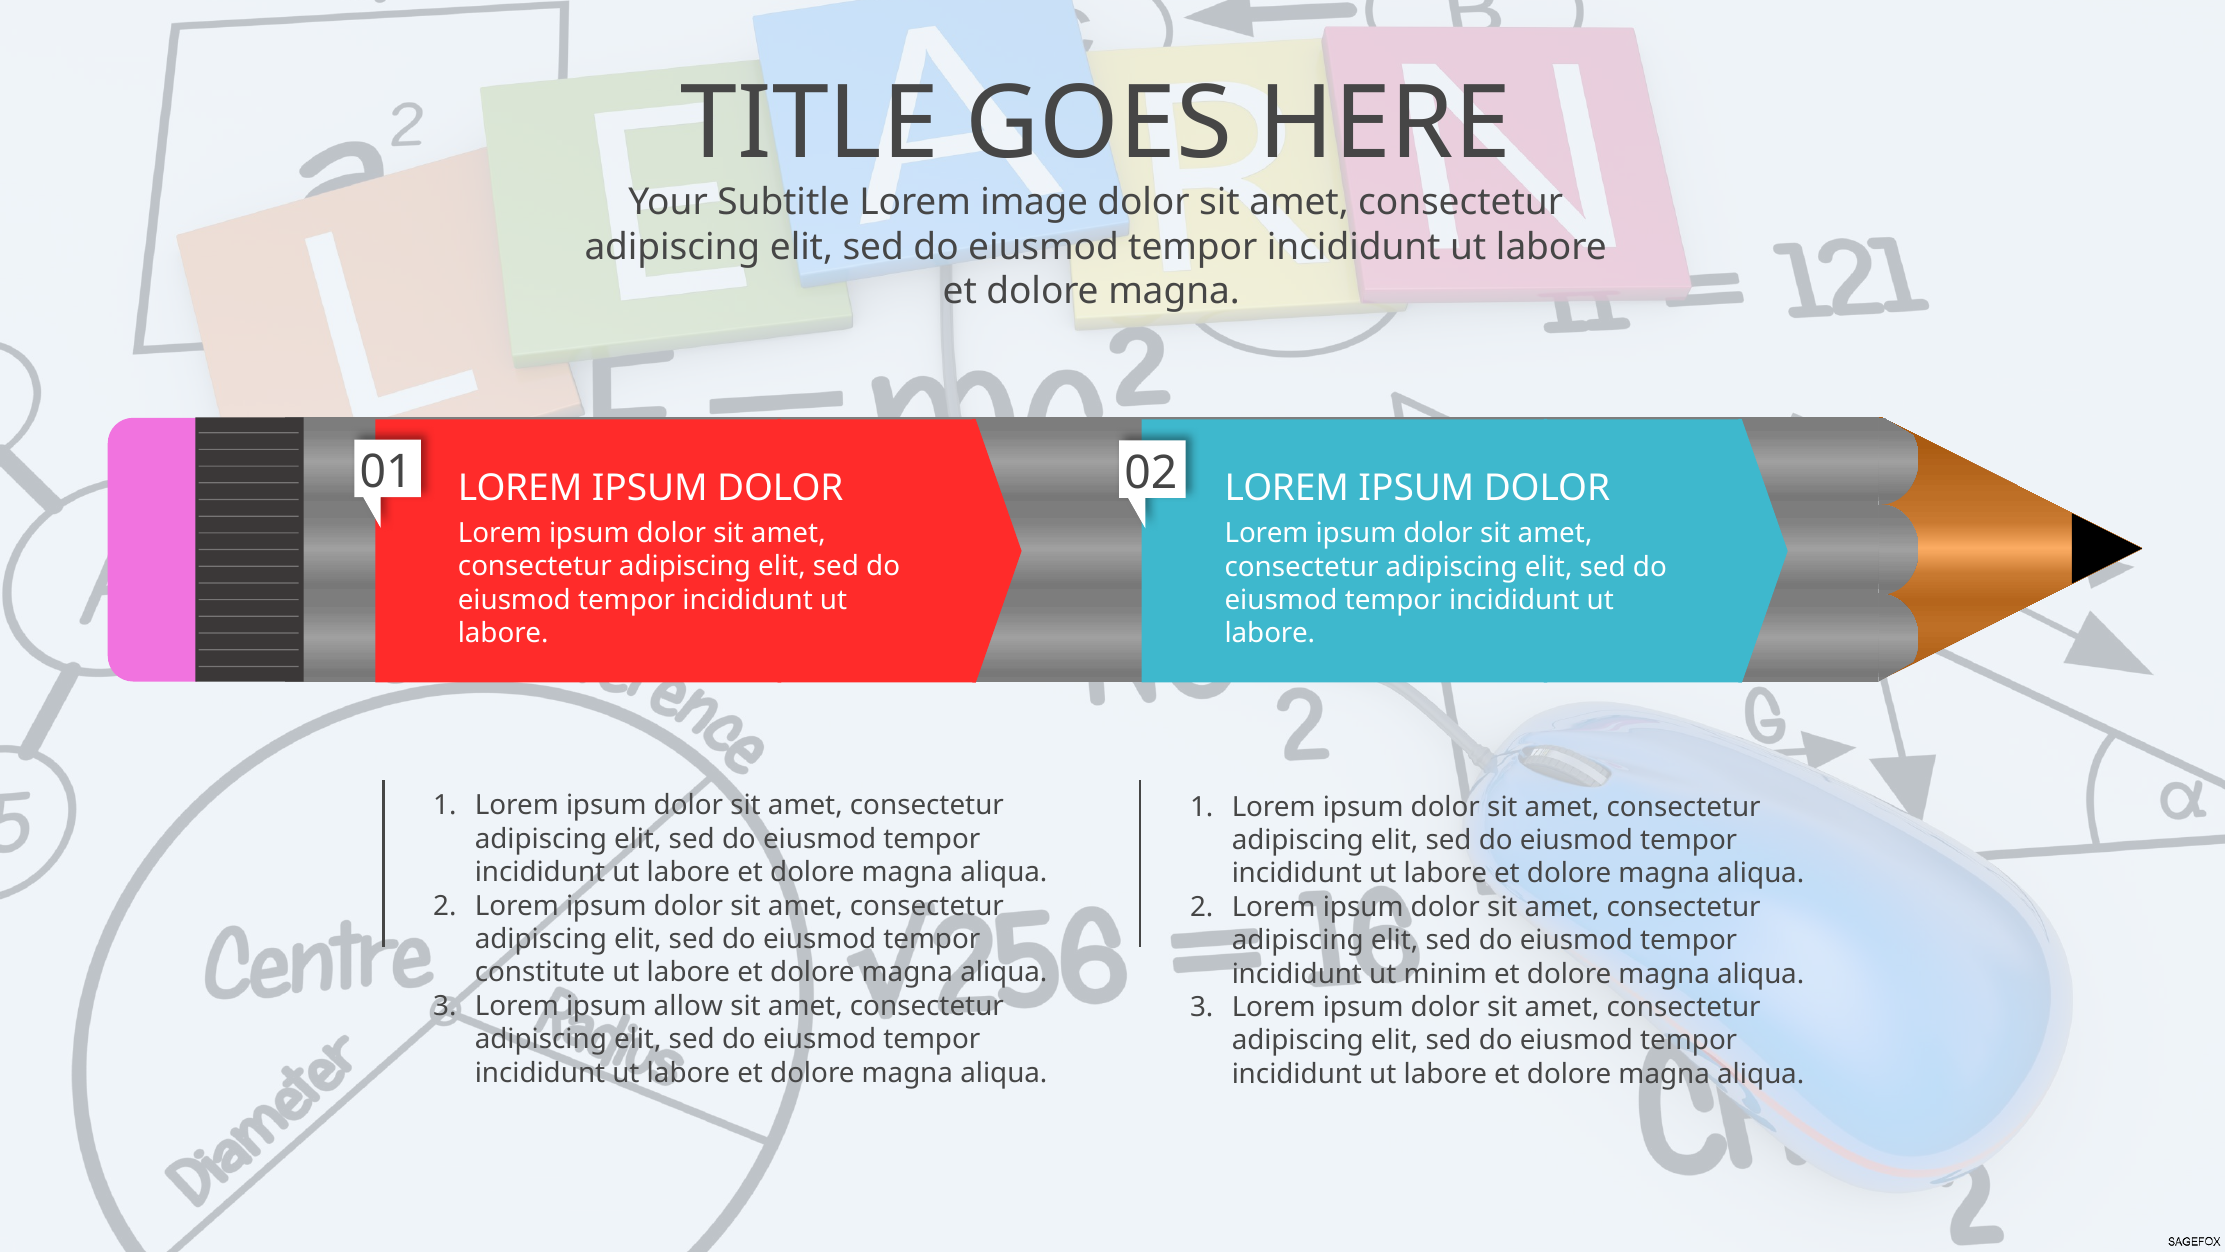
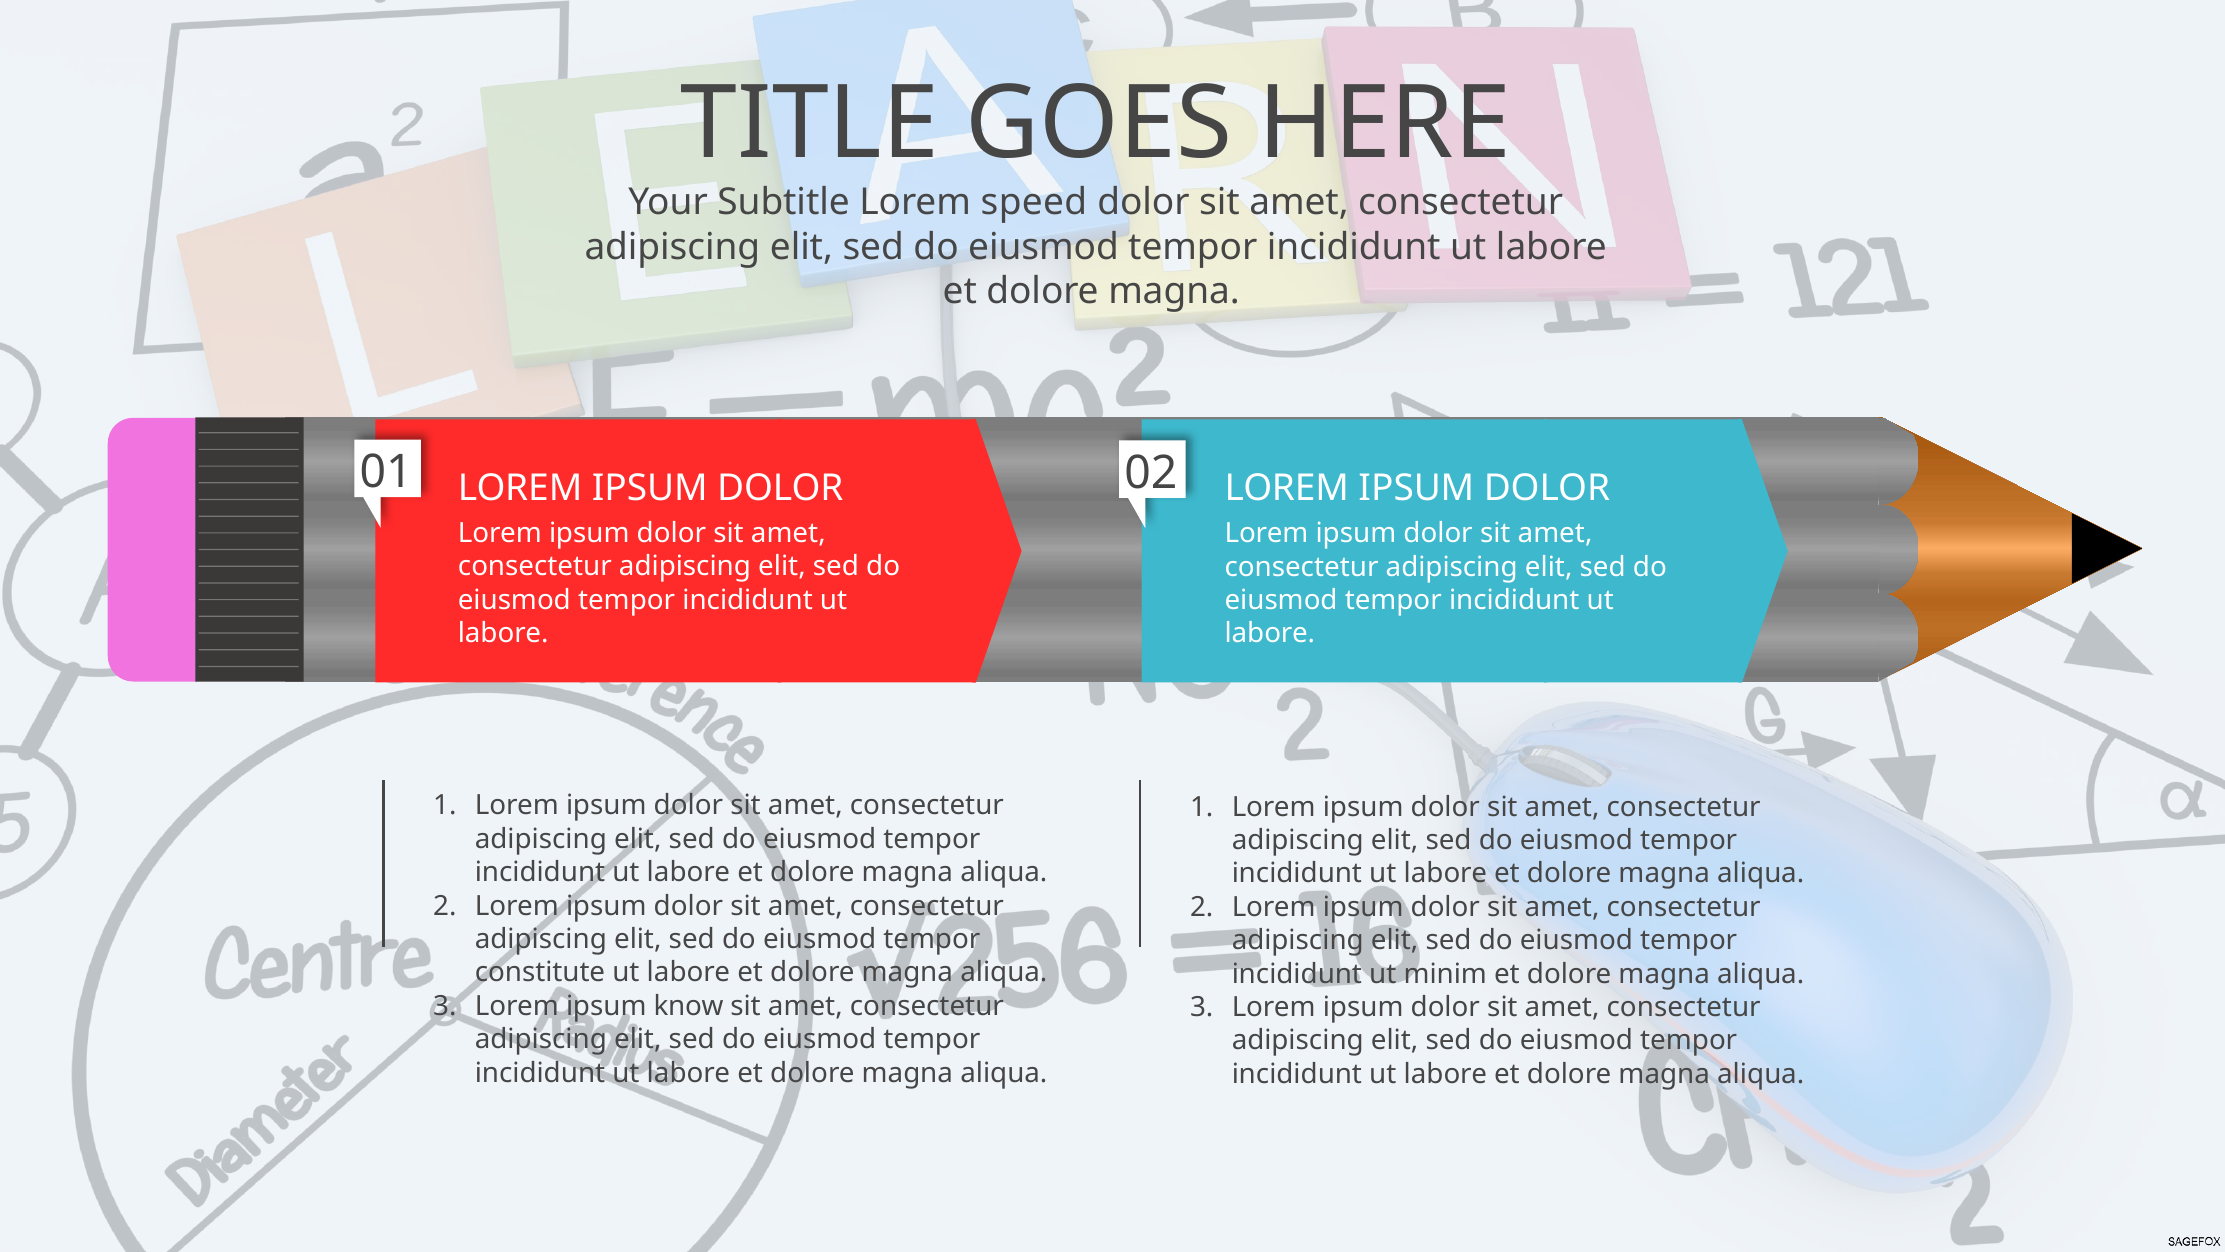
image: image -> speed (1034, 203)
allow: allow -> know (689, 1006)
